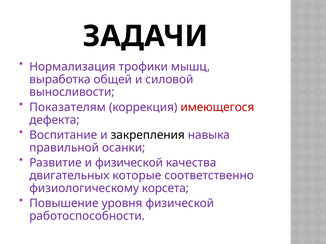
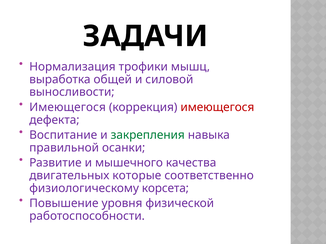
Показателям: Показателям -> Имеющегося (68, 107)
закрепления colour: black -> green (148, 135)
и физической: физической -> мышечного (129, 163)
